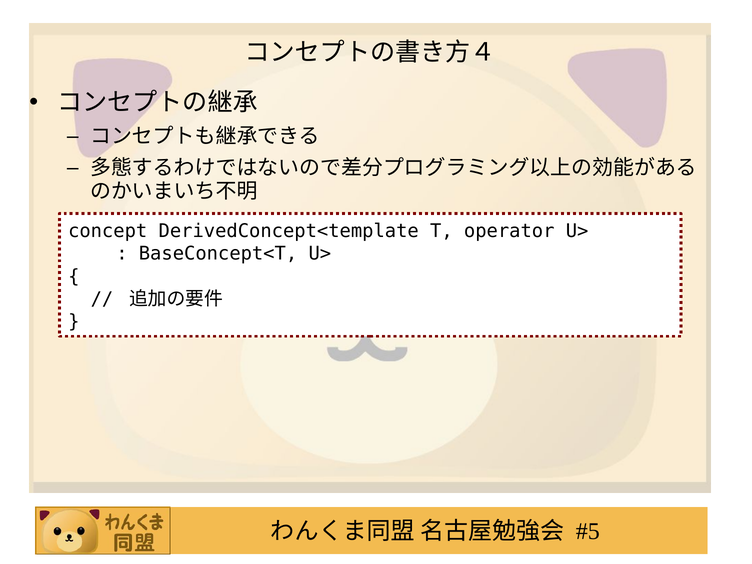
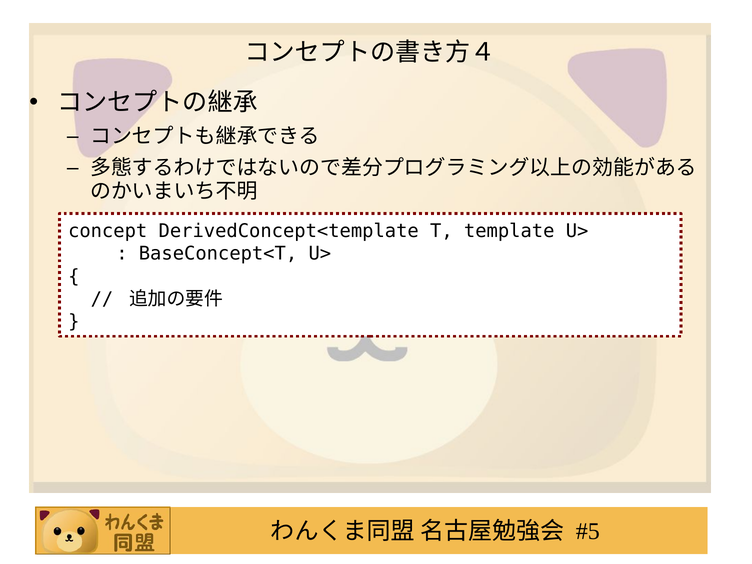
operator: operator -> template (509, 231)
